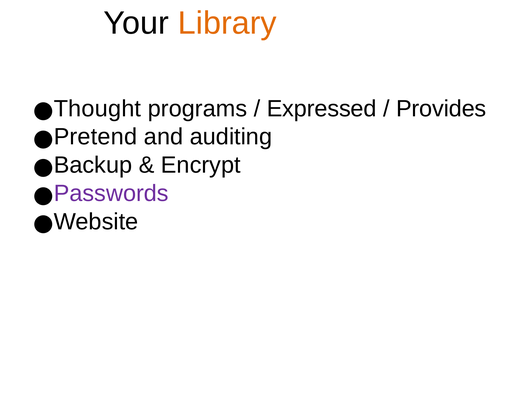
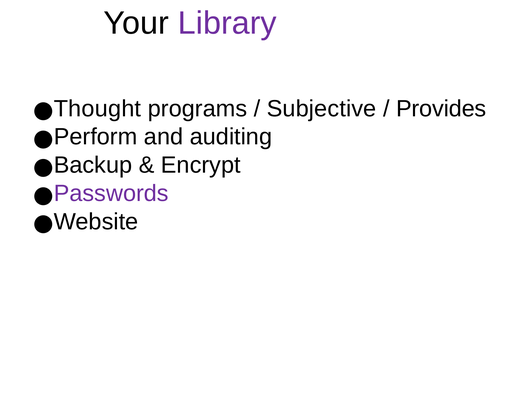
Library colour: orange -> purple (227, 23)
Expressed: Expressed -> Subjective (322, 109)
Pretend: Pretend -> Perform (96, 137)
